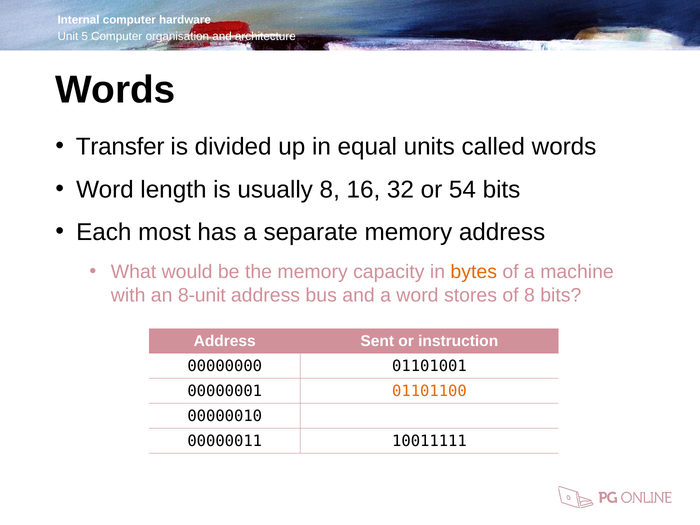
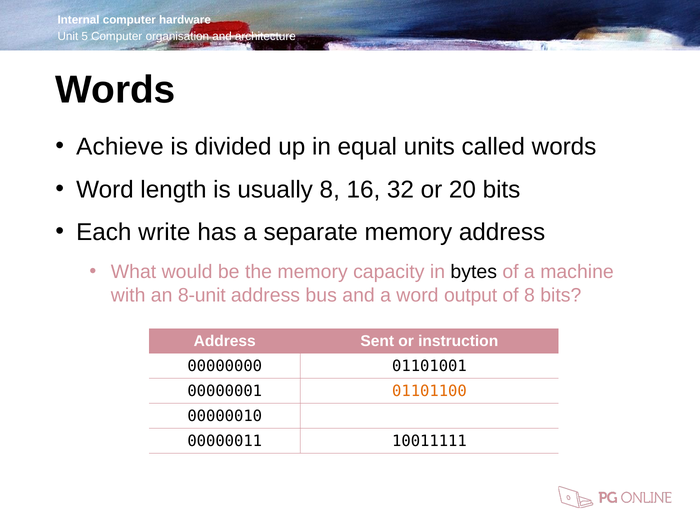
Transfer: Transfer -> Achieve (120, 147)
54: 54 -> 20 (462, 190)
most: most -> write (164, 232)
bytes colour: orange -> black (474, 272)
stores: stores -> output (471, 295)
